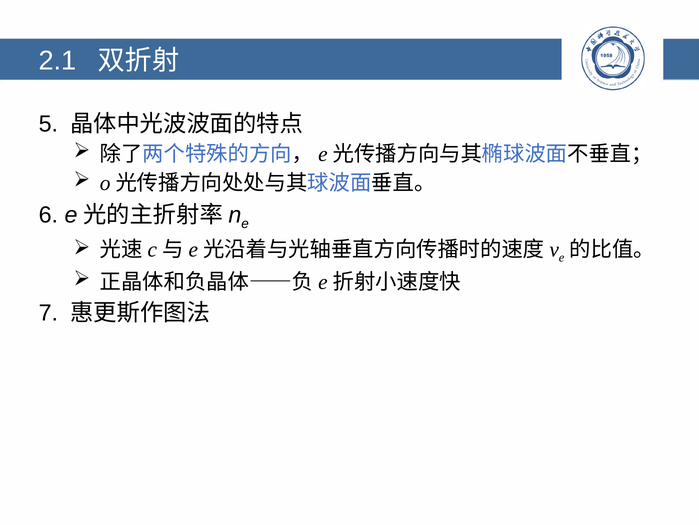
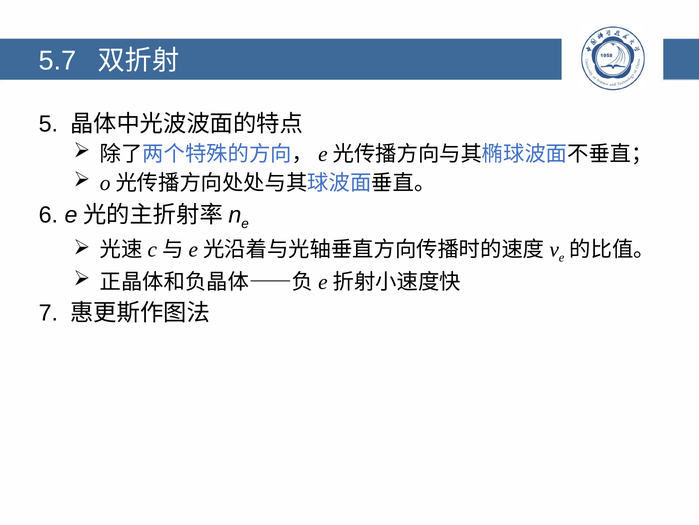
2.1: 2.1 -> 5.7 (58, 60)
